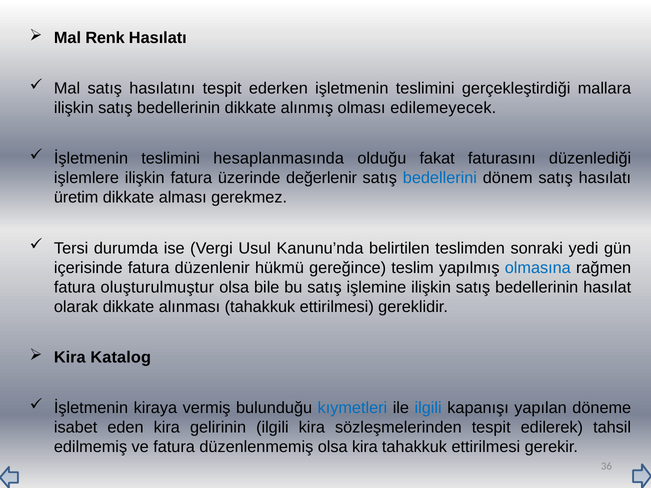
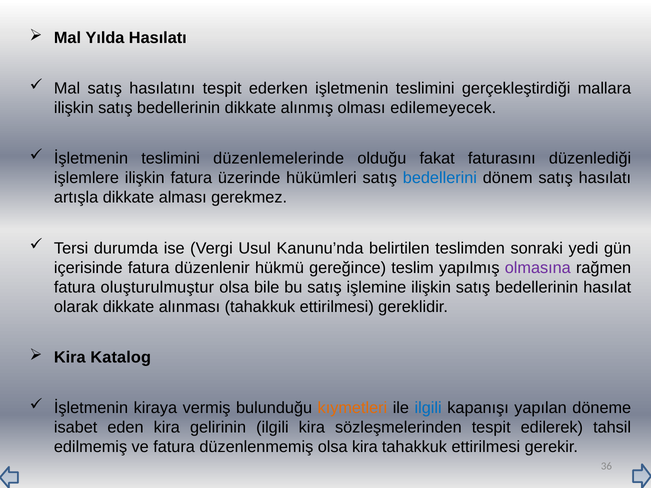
Renk: Renk -> Yılda (105, 38)
hesaplanmasında: hesaplanmasında -> düzenlemelerinde (279, 159)
değerlenir: değerlenir -> hükümleri (321, 178)
üretim: üretim -> artışla (76, 198)
olmasına colour: blue -> purple (538, 268)
kıymetleri colour: blue -> orange (352, 408)
